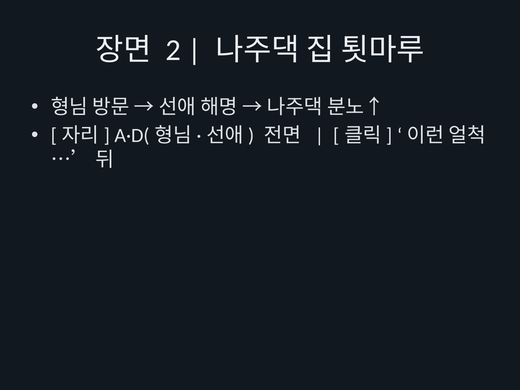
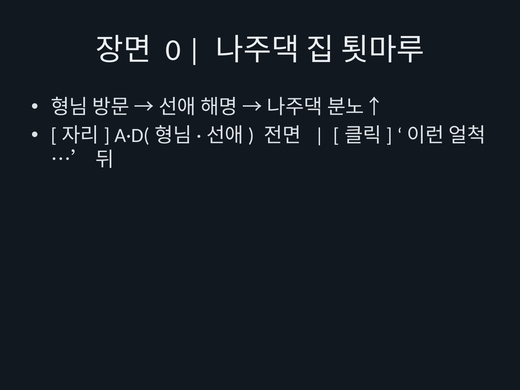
2: 2 -> 0 (173, 50)
